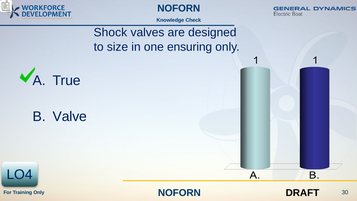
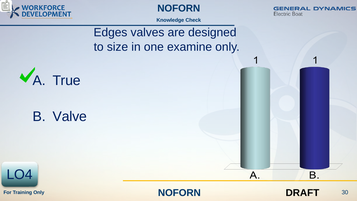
Shock: Shock -> Edges (110, 33)
ensuring: ensuring -> examine (190, 47)
